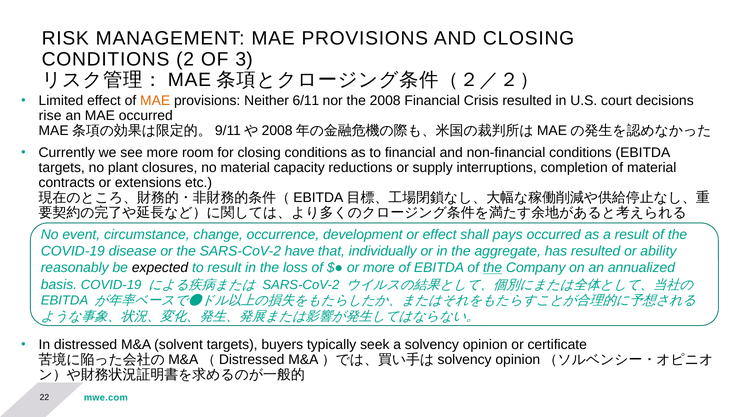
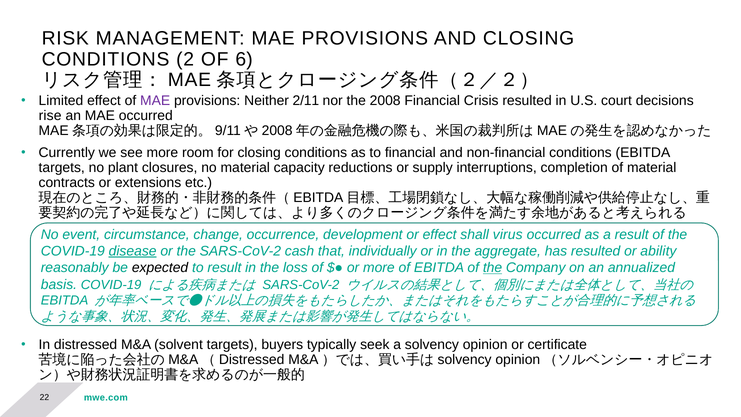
3: 3 -> 6 (244, 59)
MAE colour: orange -> purple (155, 101)
6/11: 6/11 -> 2/11 (306, 101)
pays: pays -> virus (508, 234)
disease underline: none -> present (133, 251)
have: have -> cash (299, 251)
